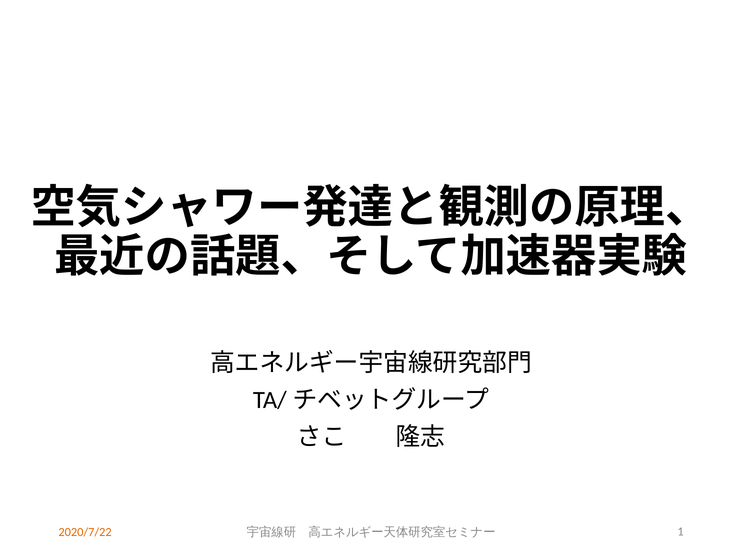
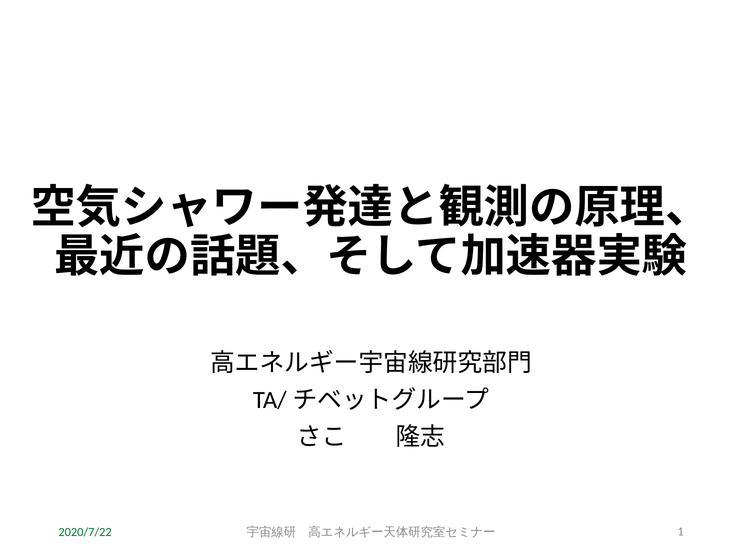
2020/7/22 colour: orange -> green (85, 531)
